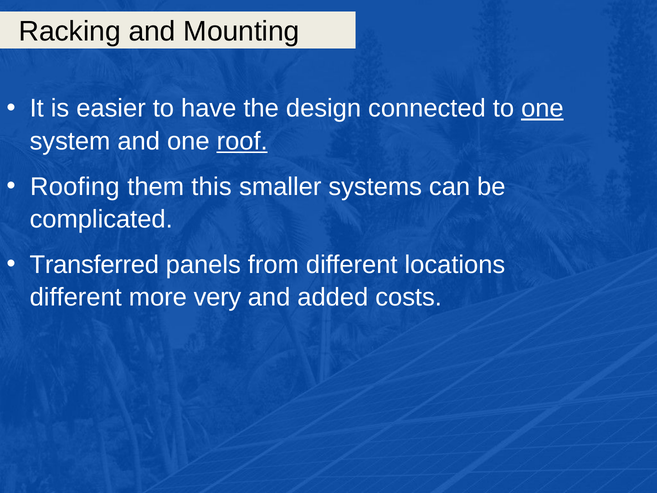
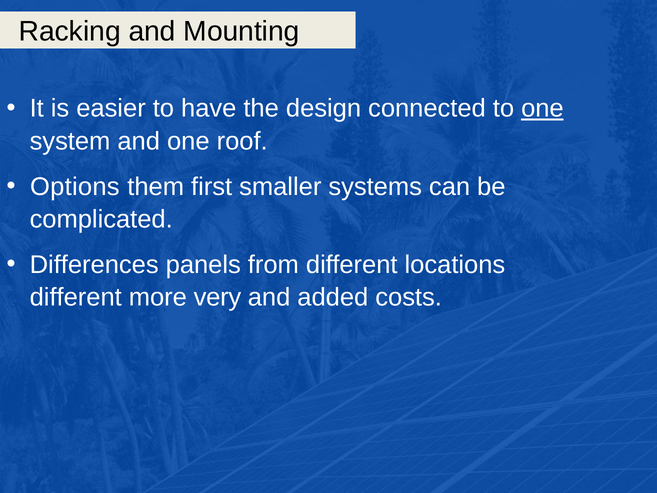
roof underline: present -> none (242, 141)
Roofing: Roofing -> Options (75, 187)
this: this -> first (212, 187)
Transferred: Transferred -> Differences (94, 265)
